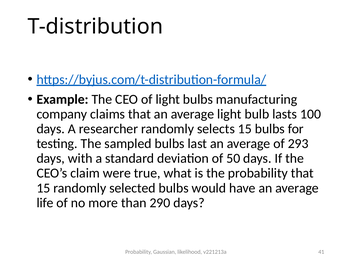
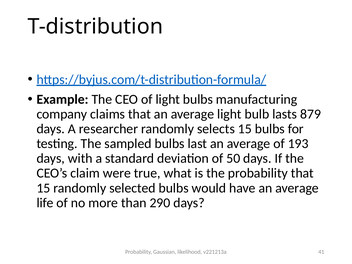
100: 100 -> 879 (311, 114)
293: 293 -> 193 (298, 144)
